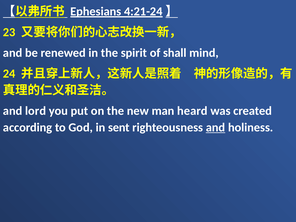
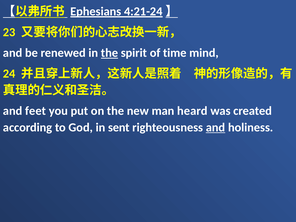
the underline: none -> present (110, 53)
shall: shall -> time (175, 53)
lord: lord -> feet (36, 111)
